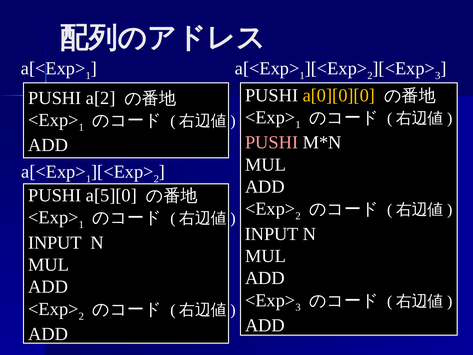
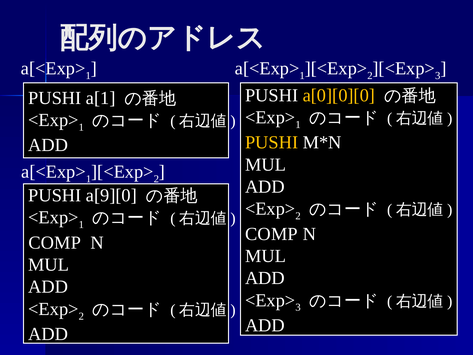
a[2: a[2 -> a[1 (101, 98)
PUSHI colour: pink -> yellow (272, 142)
a[5][0: a[5][0 -> a[9][0 (111, 195)
INPUT: INPUT -> COMP (272, 234)
INPUT: INPUT -> COMP (55, 243)
